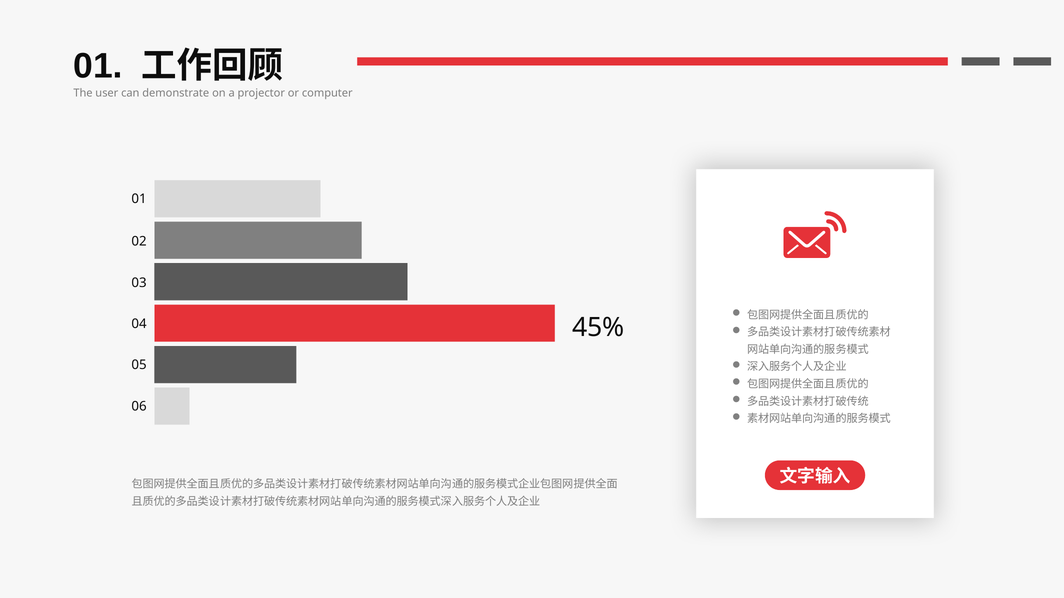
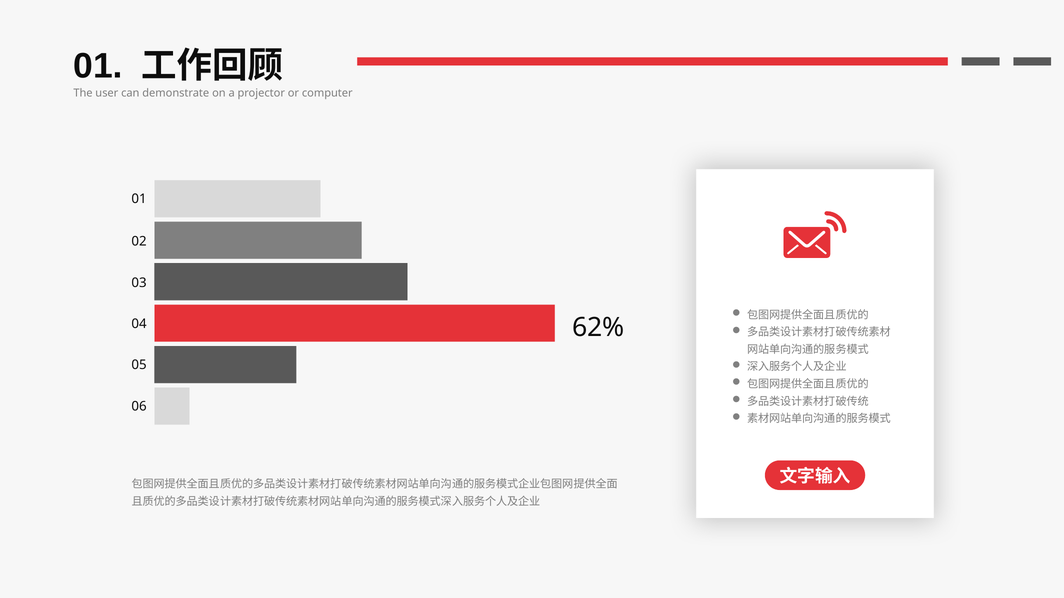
45%: 45% -> 62% (598, 328)
